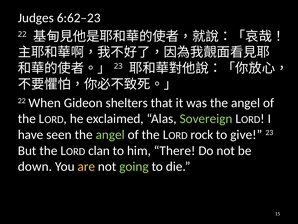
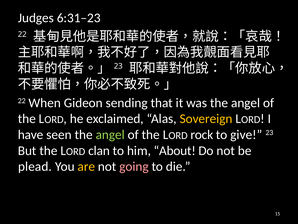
6:62–23: 6:62–23 -> 6:31–23 (79, 18)
shelters: shelters -> sending (127, 103)
Sovereign colour: light green -> yellow (206, 118)
There: There -> About (175, 150)
down: down -> plead (35, 166)
going colour: light green -> pink (134, 166)
